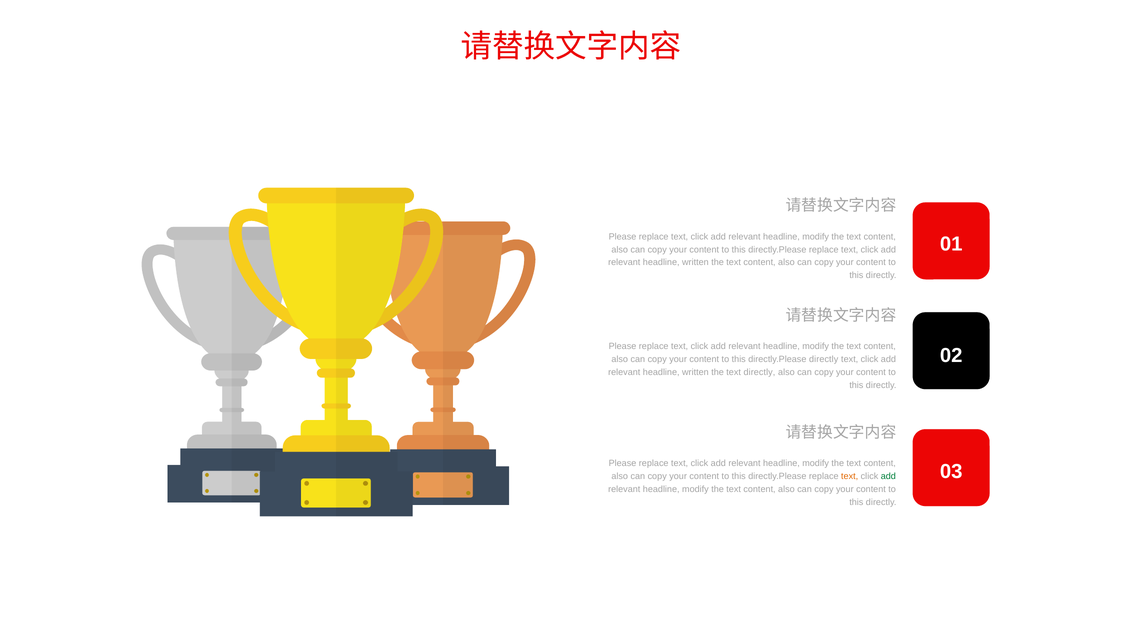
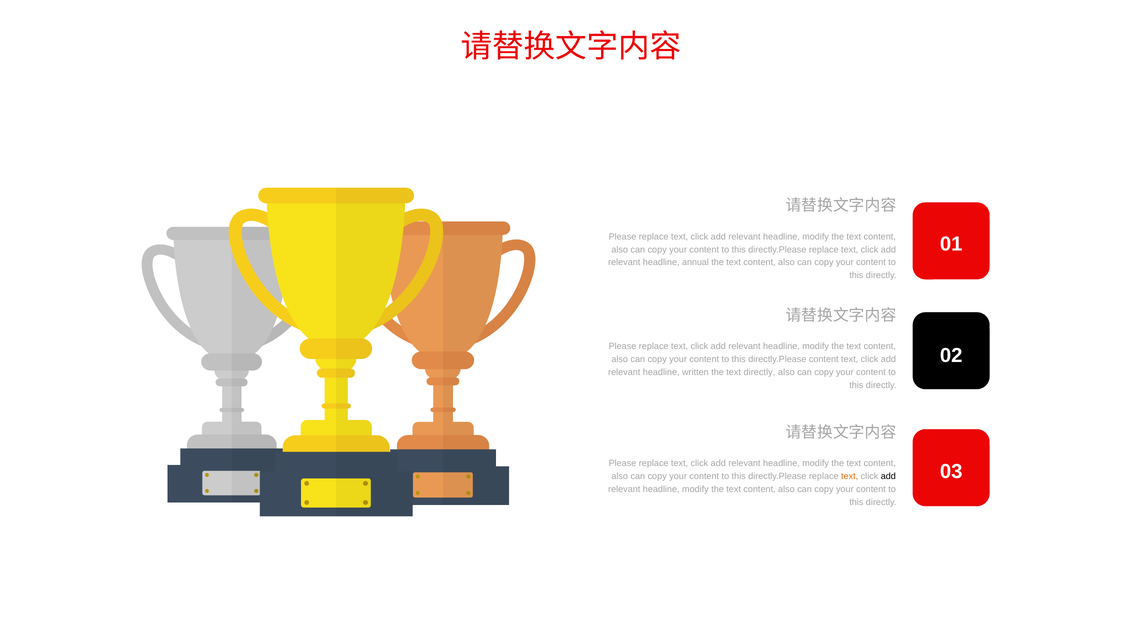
written: written -> annual (695, 263)
directly.Please directly: directly -> content (824, 360)
add colour: green -> black (888, 477)
